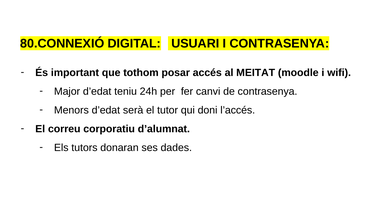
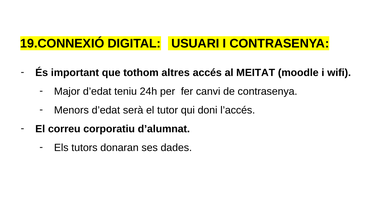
80.CONNEXIÓ: 80.CONNEXIÓ -> 19.CONNEXIÓ (62, 43)
posar: posar -> altres (176, 73)
